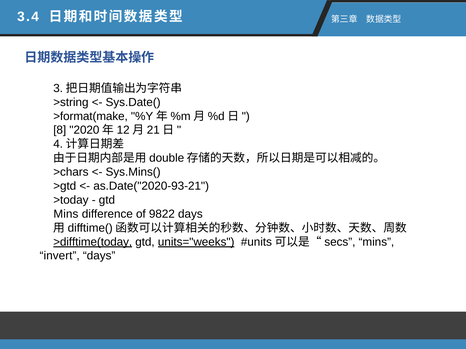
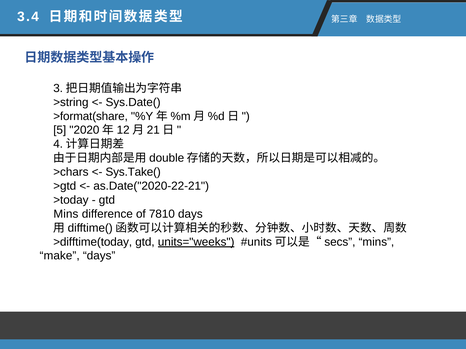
>format(make: >format(make -> >format(share (91, 116)
8: 8 -> 5 (60, 130)
Sys.Mins(: Sys.Mins( -> Sys.Take( (133, 172)
as.Date("2020-93-21: as.Date("2020-93-21 -> as.Date("2020-22-21 (151, 186)
9822: 9822 -> 7810 (162, 214)
>difftime(today underline: present -> none (93, 242)
invert: invert -> make (60, 256)
